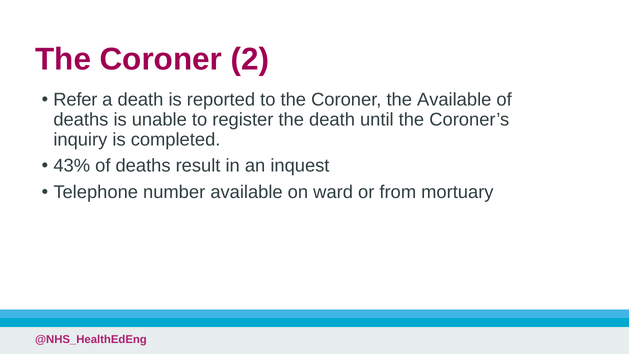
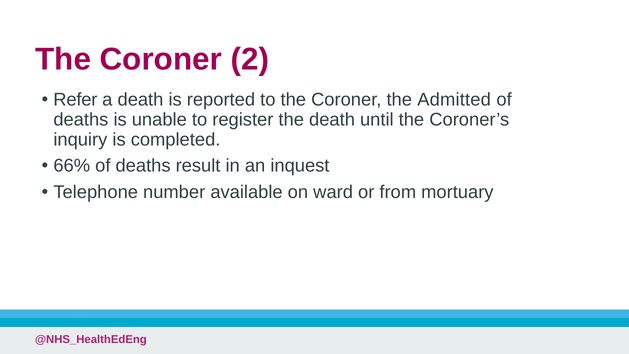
the Available: Available -> Admitted (454, 100)
43%: 43% -> 66% (72, 166)
